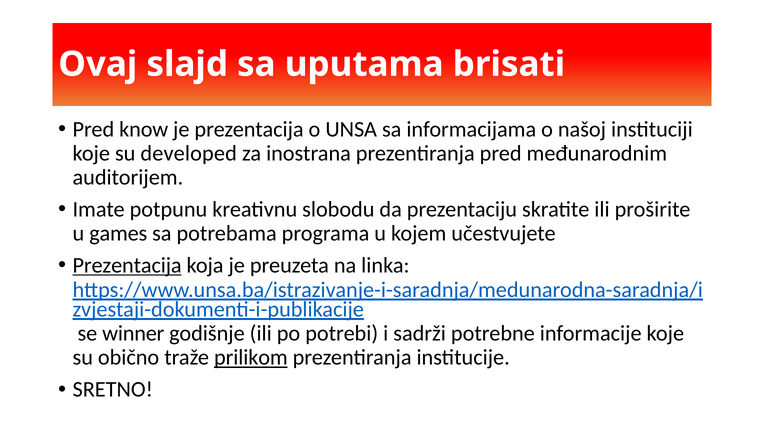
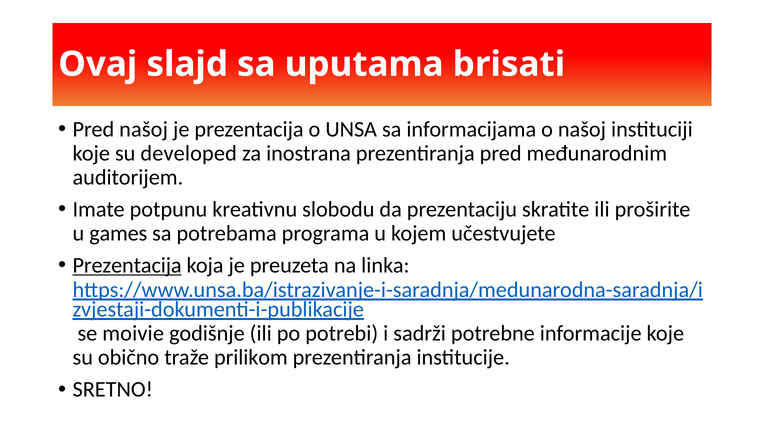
Pred know: know -> našoj (144, 129)
winner: winner -> moivie (133, 333)
prilikom underline: present -> none (251, 357)
